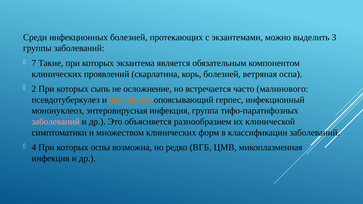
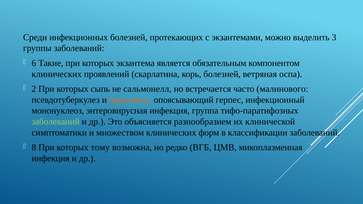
7: 7 -> 6 (34, 63)
осложнение: осложнение -> сальмонелл (147, 89)
заболеваний colour: pink -> light green (56, 122)
4: 4 -> 8 (34, 148)
оспы: оспы -> тому (100, 148)
